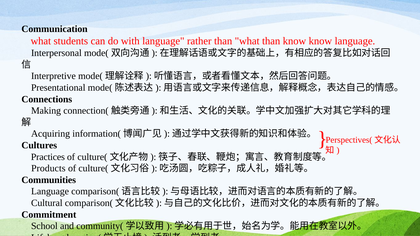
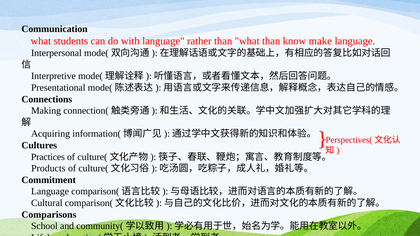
know know: know -> make (320, 41)
Communities: Communities -> Commitment (49, 180)
Commitment: Commitment -> Comparisons (49, 215)
